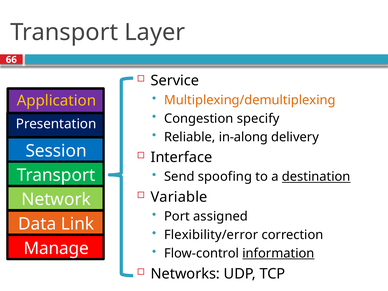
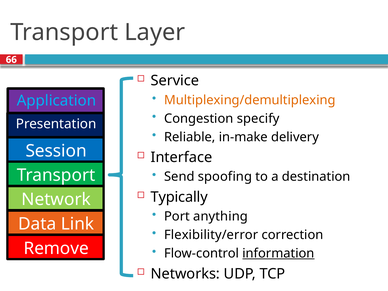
Application colour: yellow -> light blue (56, 101)
in-along: in-along -> in-make (243, 137)
destination underline: present -> none (316, 177)
Variable: Variable -> Typically (179, 197)
assigned: assigned -> anything (221, 216)
Manage: Manage -> Remove (56, 248)
